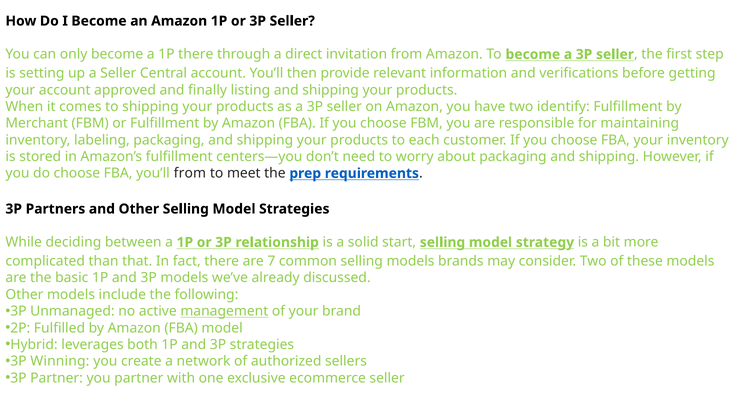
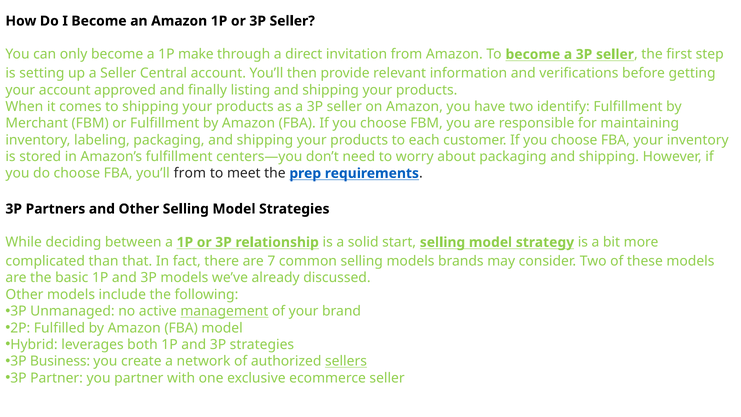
1P there: there -> make (196, 54)
Winning: Winning -> Business (60, 361)
sellers underline: none -> present (346, 361)
